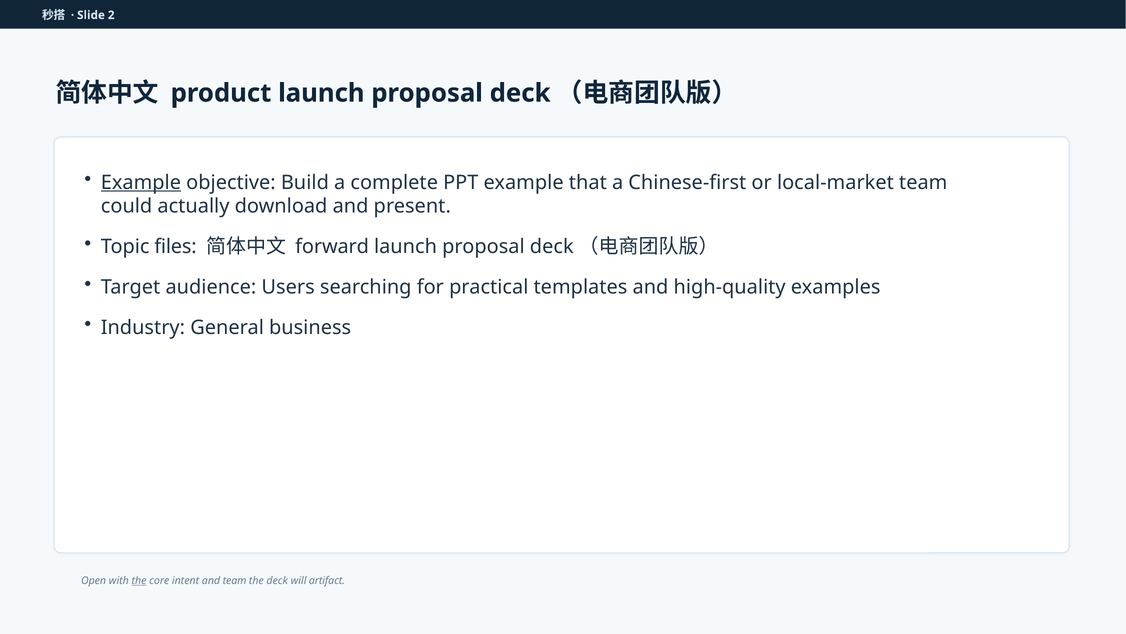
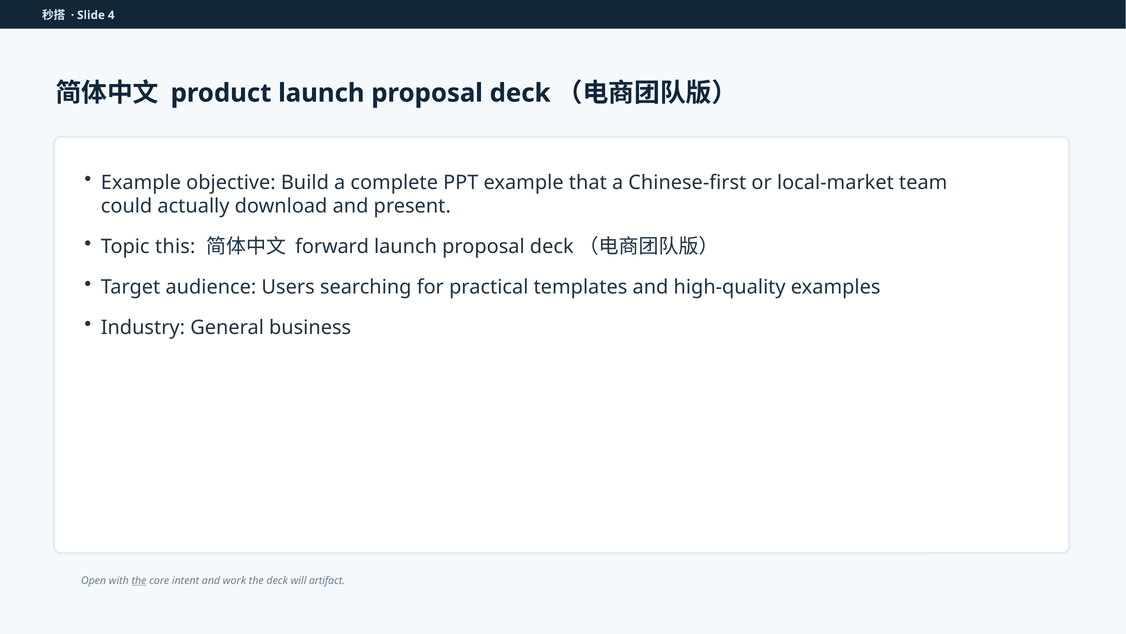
2: 2 -> 4 (111, 15)
Example underline: present -> none (141, 182)
files: files -> this (175, 247)
and team: team -> work (234, 580)
